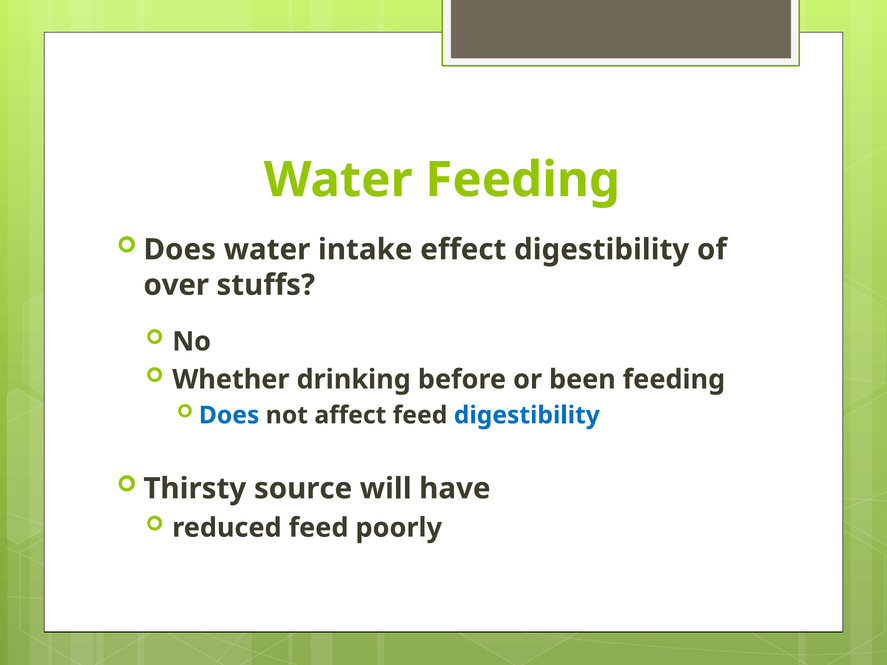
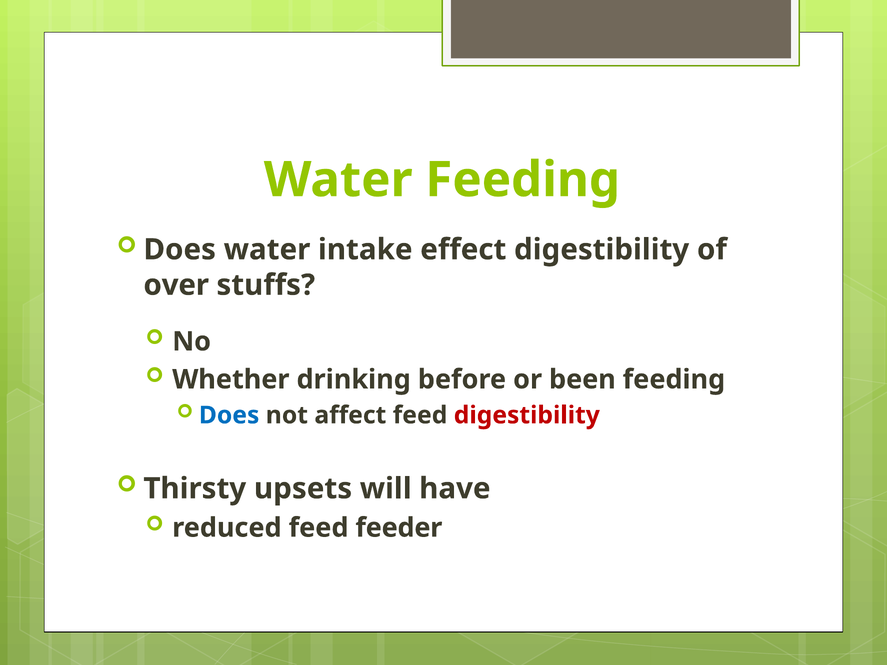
digestibility colour: blue -> red (527, 415)
source: source -> upsets (303, 489)
poorly: poorly -> feeder (399, 528)
